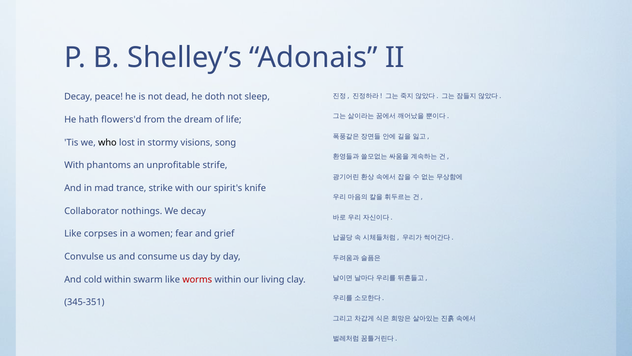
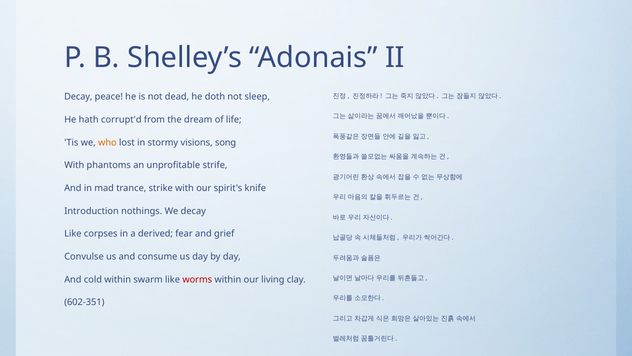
flowers'd: flowers'd -> corrupt'd (121, 120)
who colour: black -> orange (107, 142)
Collaborator: Collaborator -> Introduction (92, 211)
women: women -> derived (155, 234)
345-351: 345-351 -> 602-351 (84, 302)
